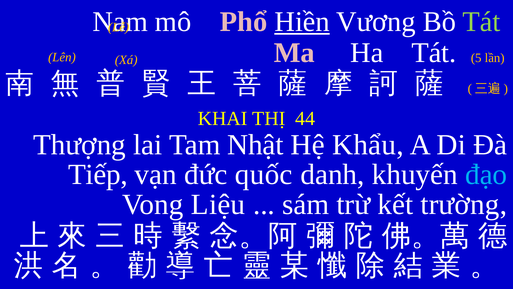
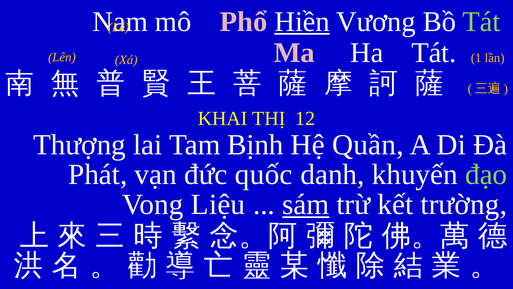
5: 5 -> 1 (476, 58)
44: 44 -> 12 (305, 118)
Nhật: Nhật -> Bịnh (255, 145)
Khẩu: Khẩu -> Quần (368, 145)
Tiếp: Tiếp -> Phát (98, 174)
đạo colour: light blue -> light green (486, 174)
sám underline: none -> present (306, 204)
